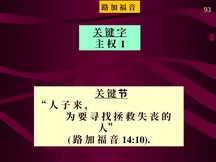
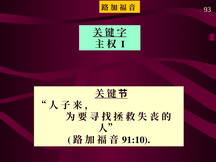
14:10: 14:10 -> 91:10 (136, 140)
